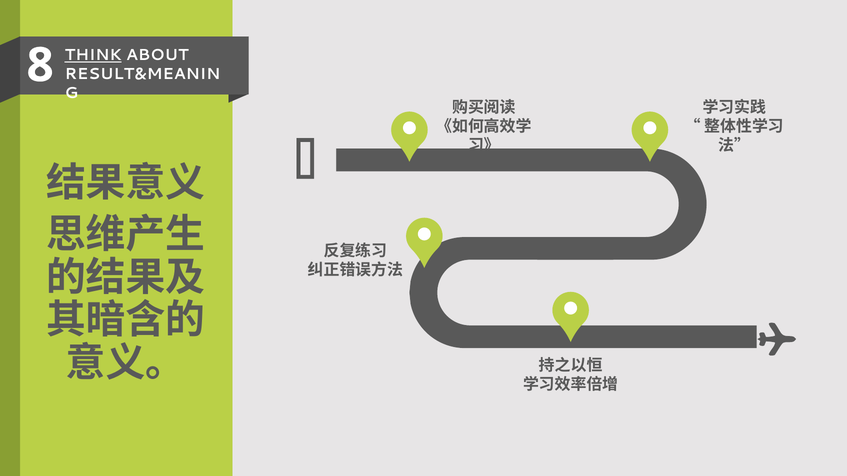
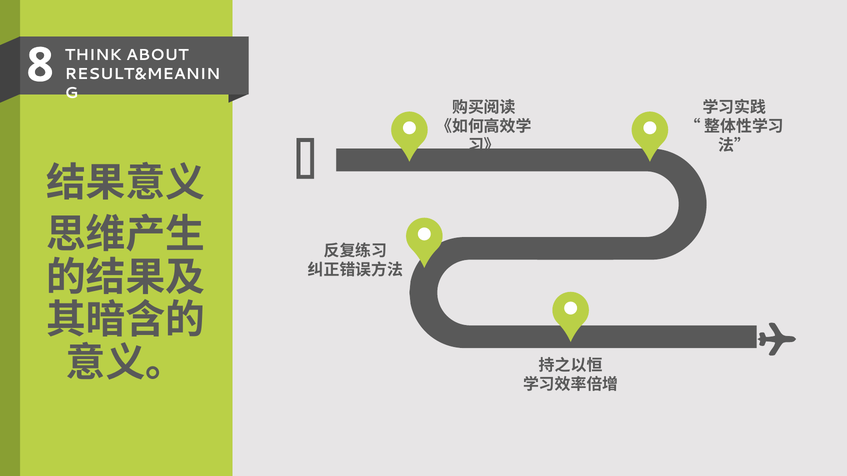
THINK underline: present -> none (93, 55)
